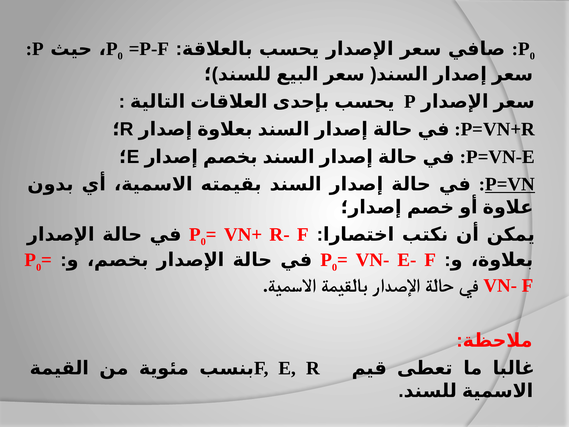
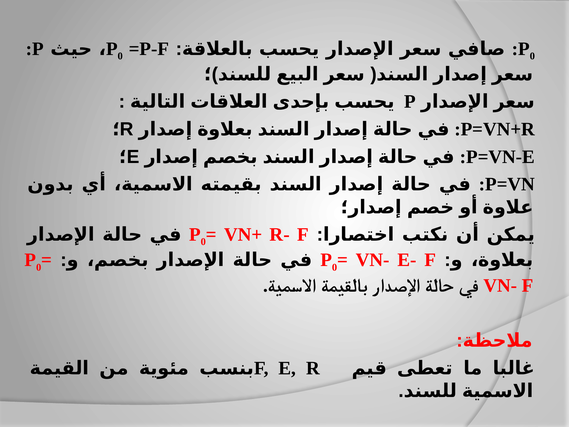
P=VN underline: present -> none (510, 184)
